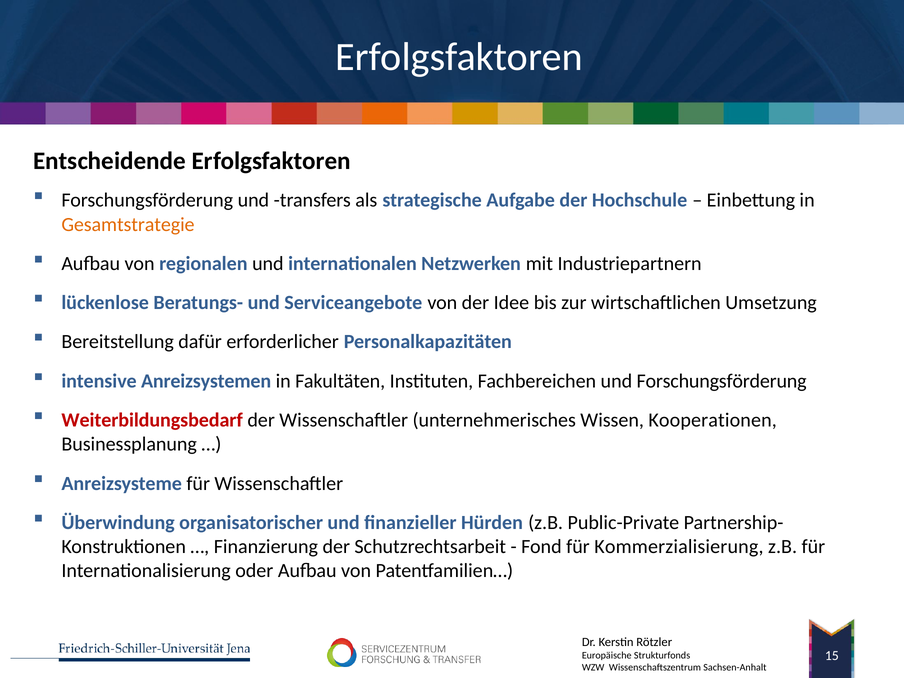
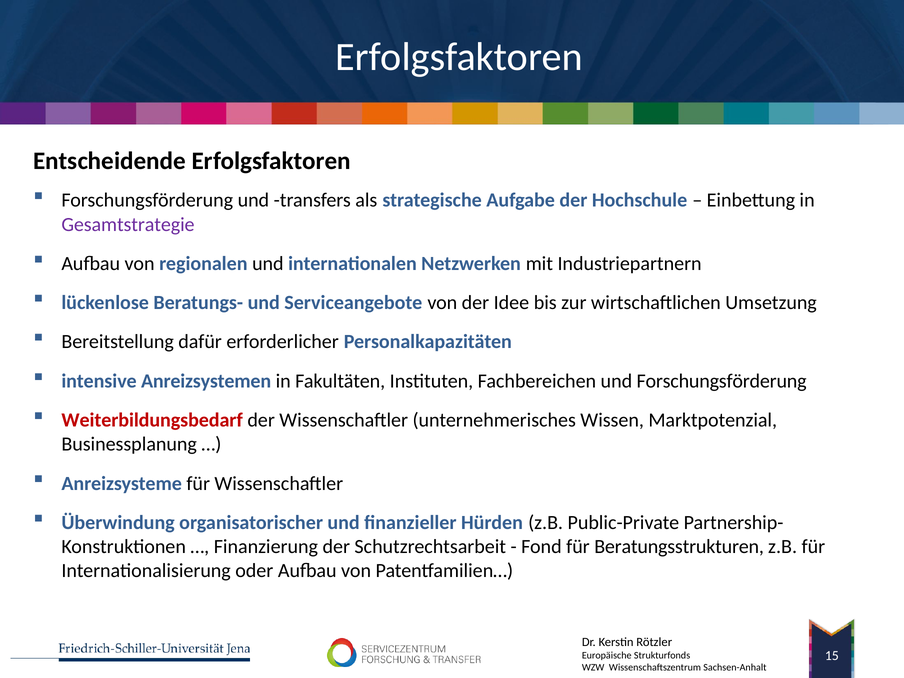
Gesamtstrategie colour: orange -> purple (128, 224)
Kooperationen: Kooperationen -> Marktpotenzial (713, 420)
Kommerzialisierung: Kommerzialisierung -> Beratungsstrukturen (679, 547)
